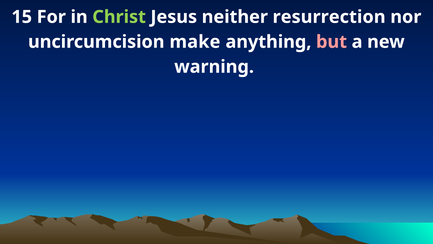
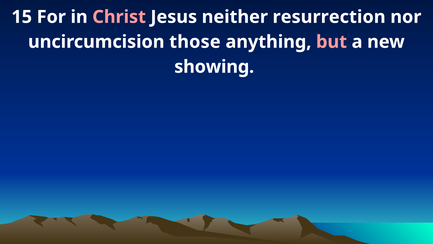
Christ colour: light green -> pink (119, 17)
make: make -> those (195, 42)
warning: warning -> showing (214, 67)
